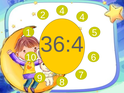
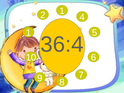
2 4: 4 -> 1 (62, 11)
